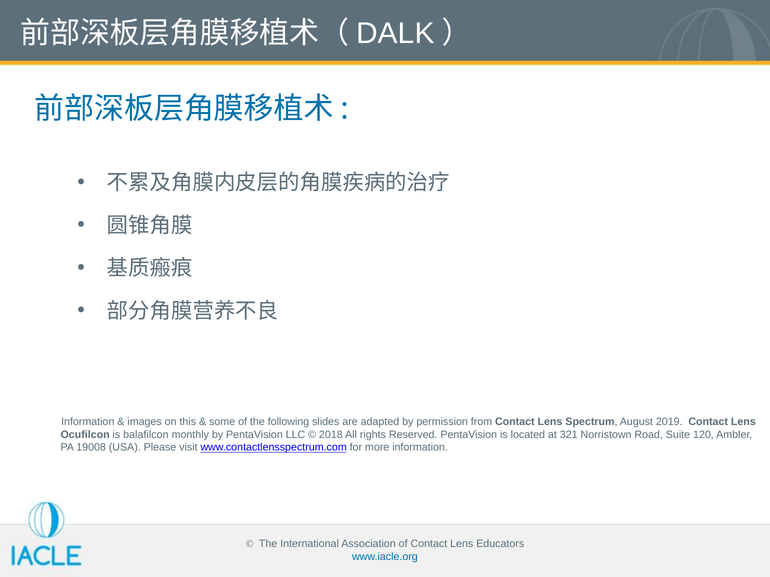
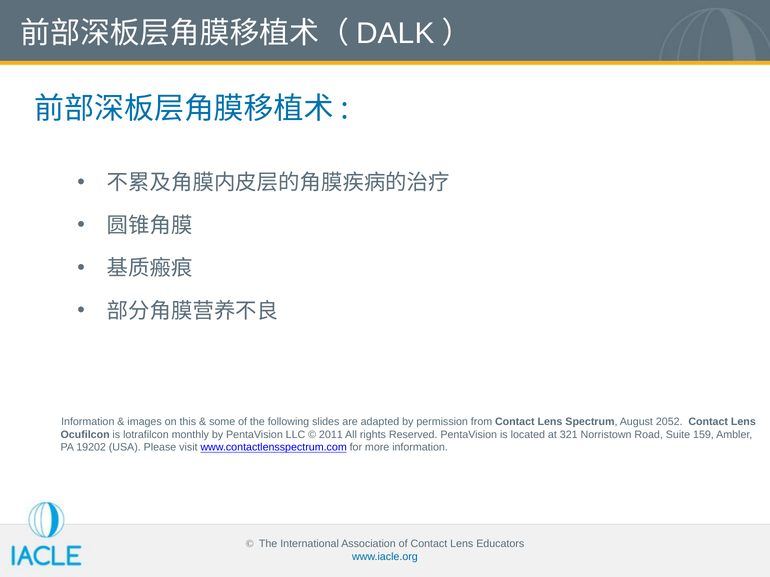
2019: 2019 -> 2052 (669, 422)
balafilcon: balafilcon -> lotrafilcon (146, 435)
2018: 2018 -> 2011 (331, 435)
120: 120 -> 159 (703, 435)
19008: 19008 -> 19202 (91, 448)
